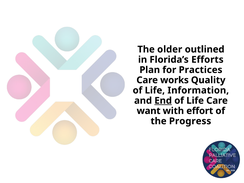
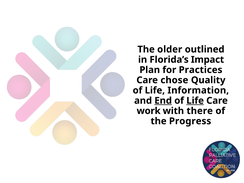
Efforts: Efforts -> Impact (208, 60)
works: works -> chose (174, 80)
Life underline: none -> present (195, 101)
want: want -> work (149, 111)
effort: effort -> there (200, 111)
